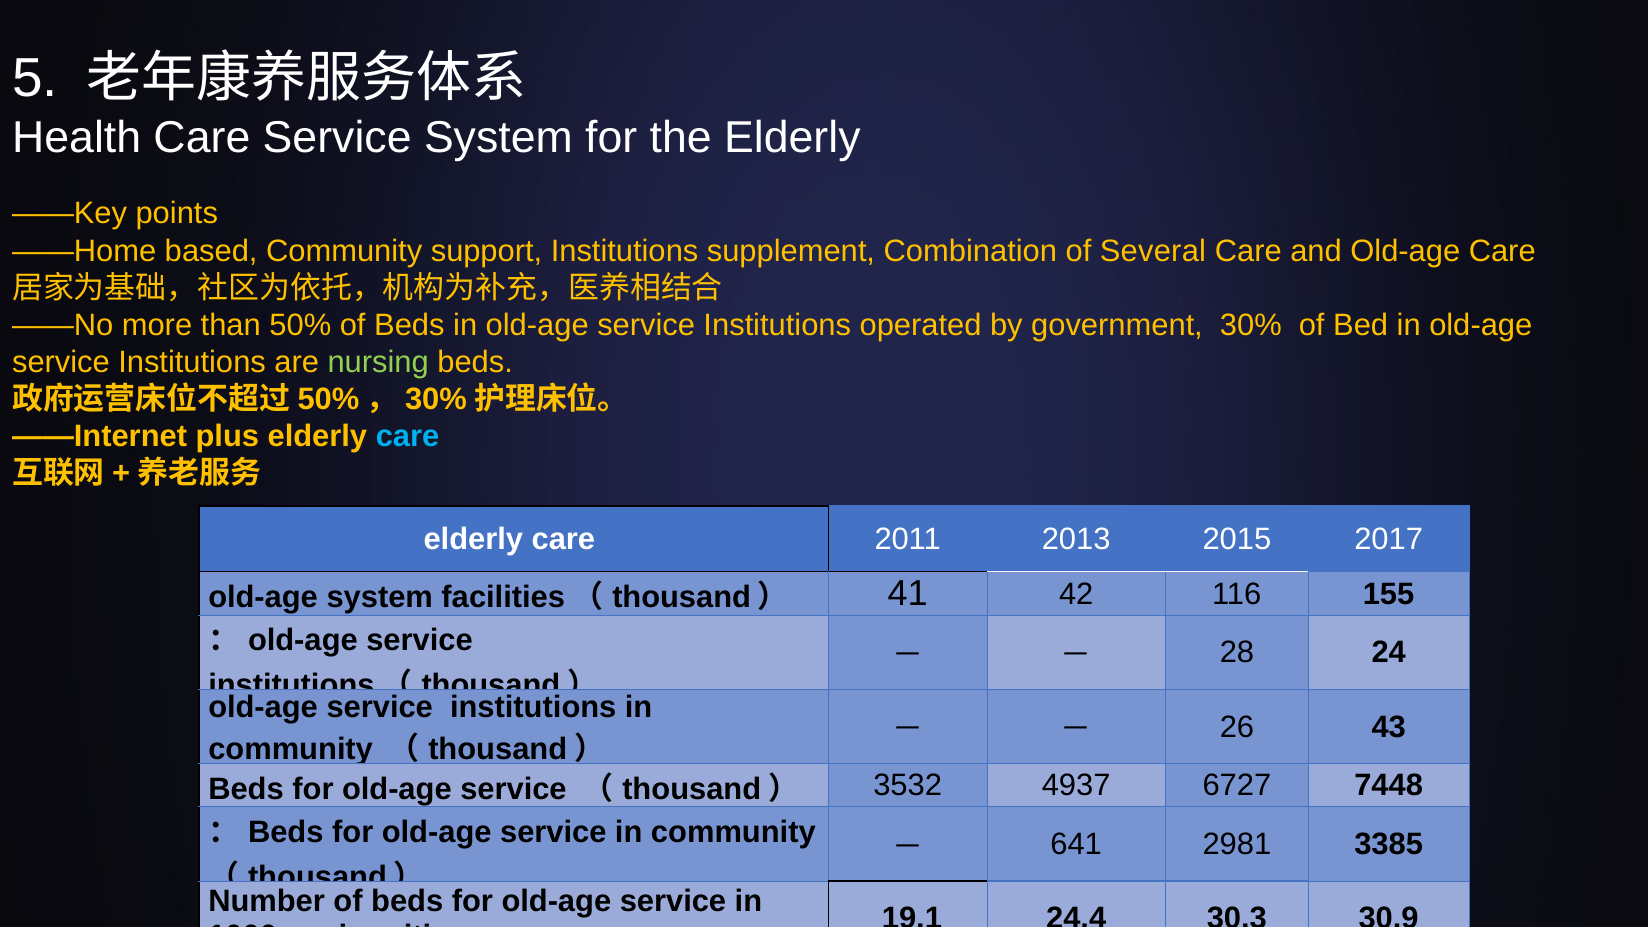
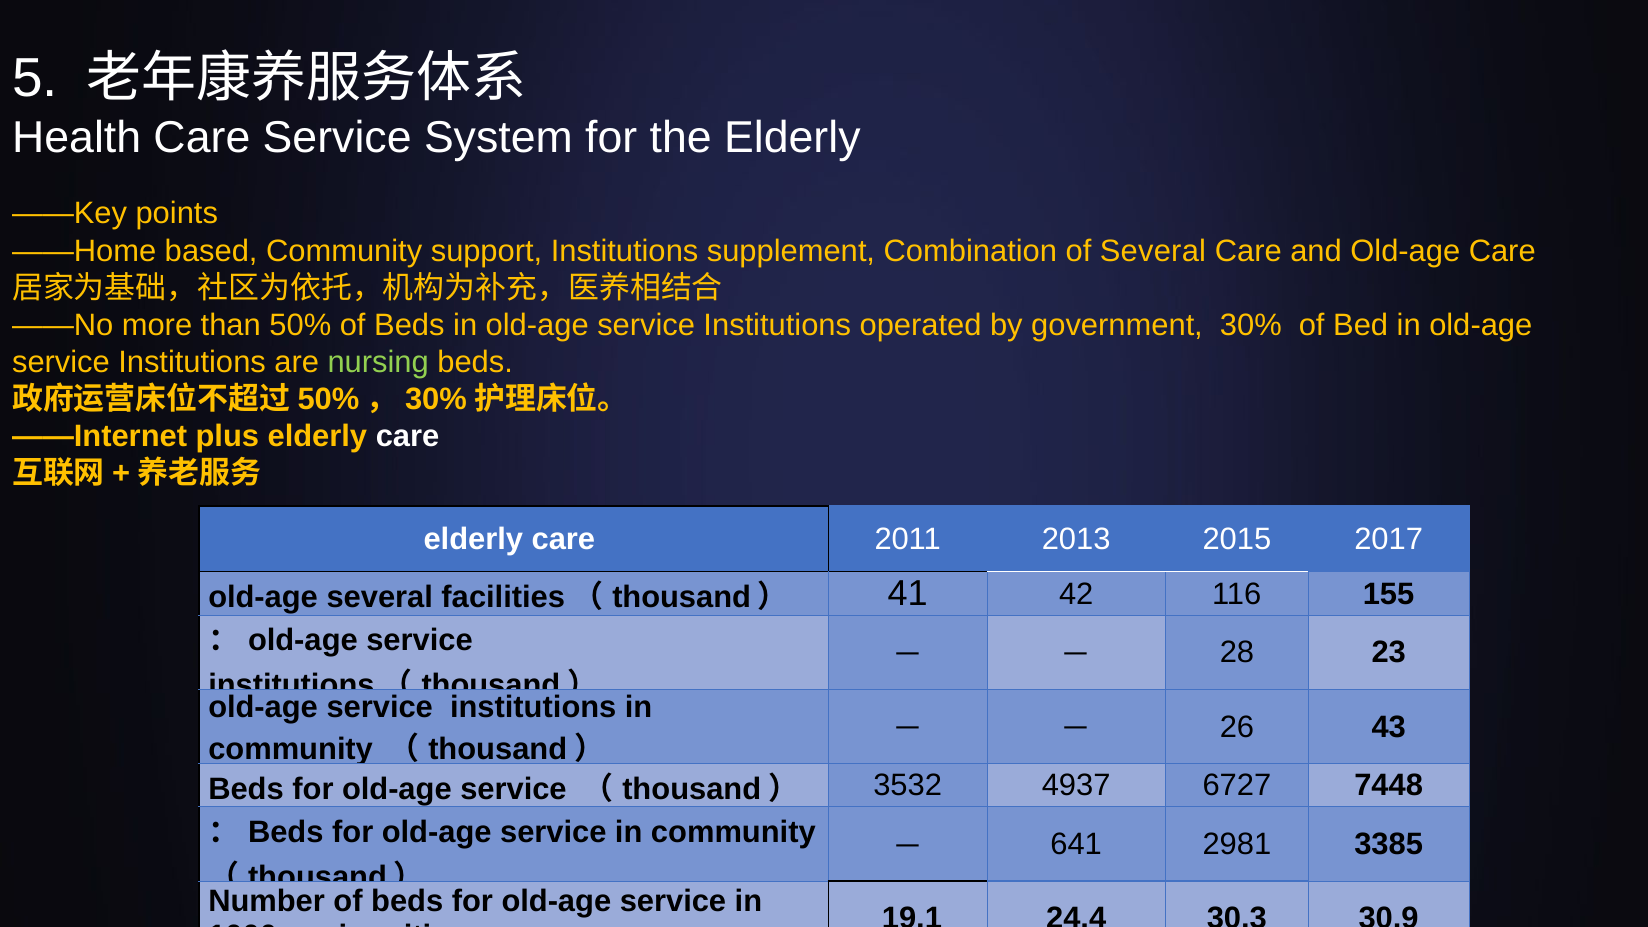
care colour: light blue -> white (408, 436)
old-age system: system -> several (380, 597)
24: 24 -> 23 (1389, 653)
